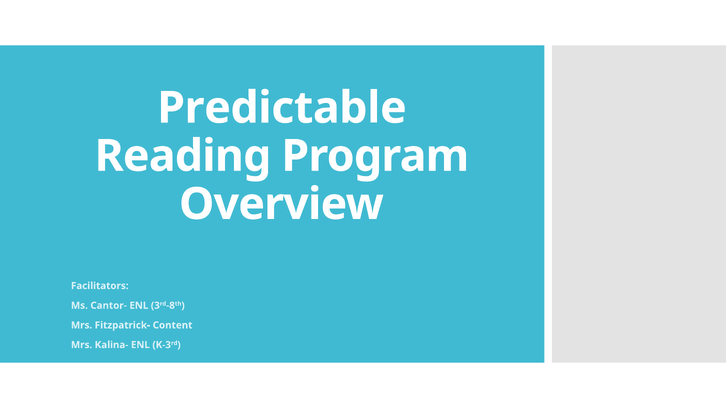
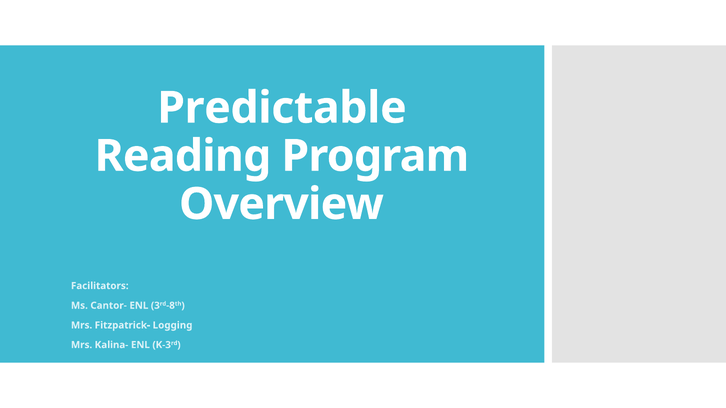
Content: Content -> Logging (173, 325)
